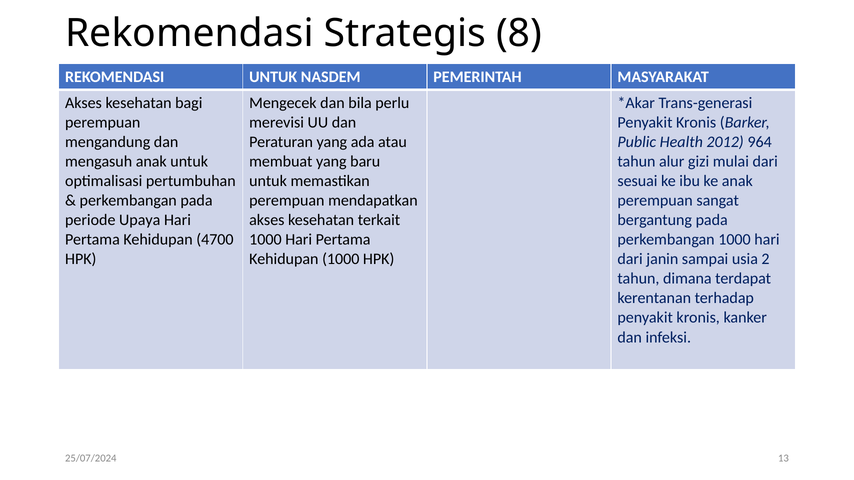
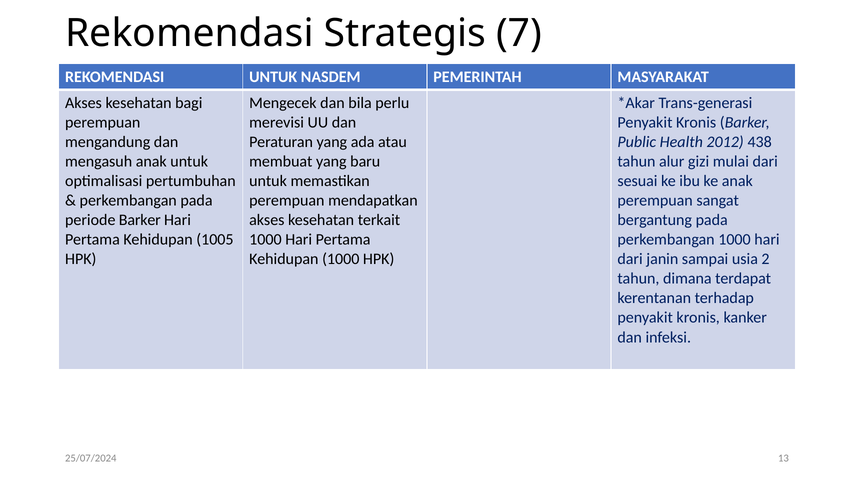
8: 8 -> 7 (519, 33)
964: 964 -> 438 (760, 142)
periode Upaya: Upaya -> Barker (140, 220)
4700: 4700 -> 1005 (215, 240)
